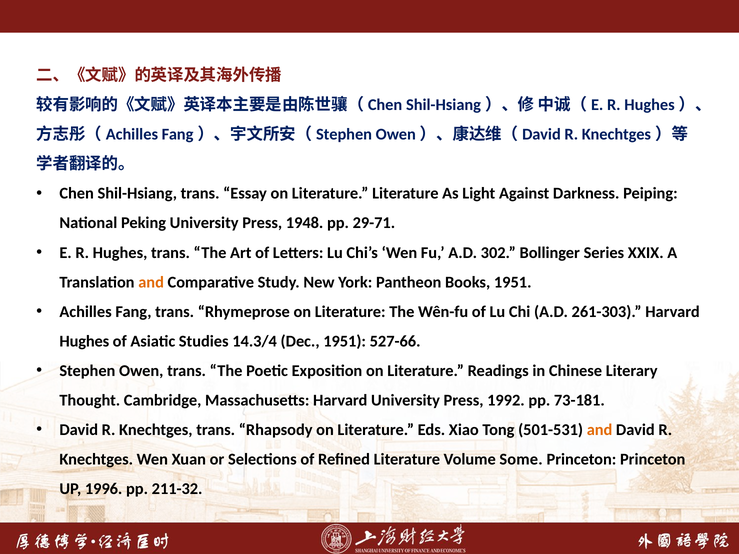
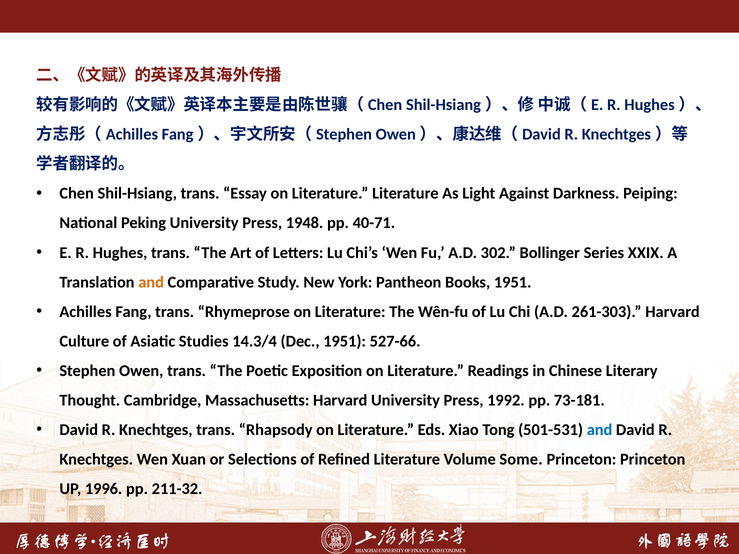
29-71: 29-71 -> 40-71 (374, 223)
Hughes: Hughes -> Culture (84, 341)
and colour: orange -> blue (600, 430)
